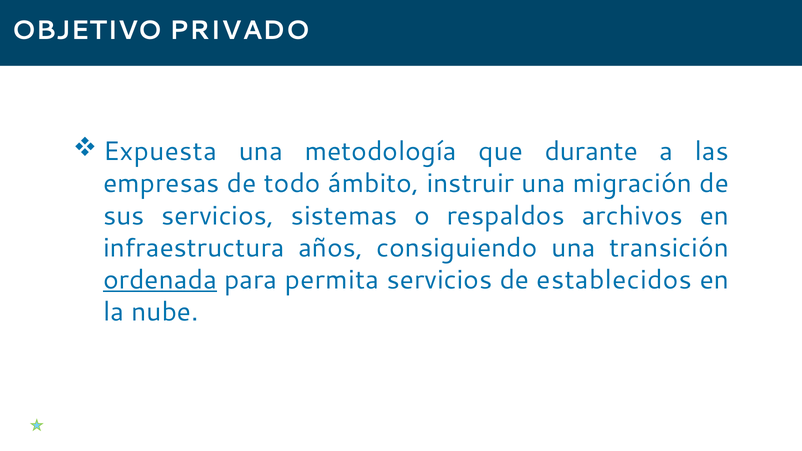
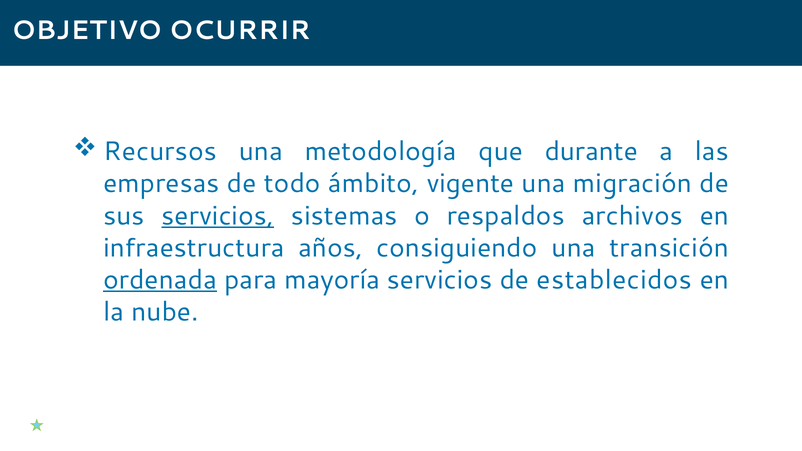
PRIVADO: PRIVADO -> OCURRIR (240, 30)
Expuesta: Expuesta -> Recursos (160, 152)
instruir: instruir -> vigente (470, 184)
servicios underline: none -> present (218, 216)
permita: permita -> mayoría (332, 280)
